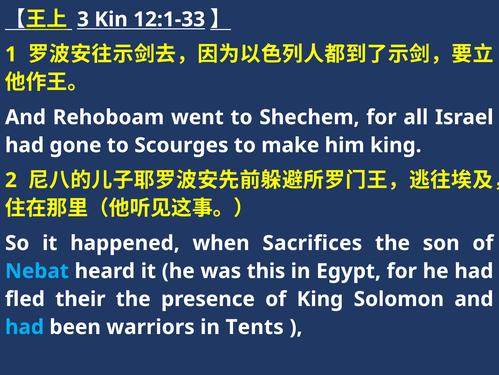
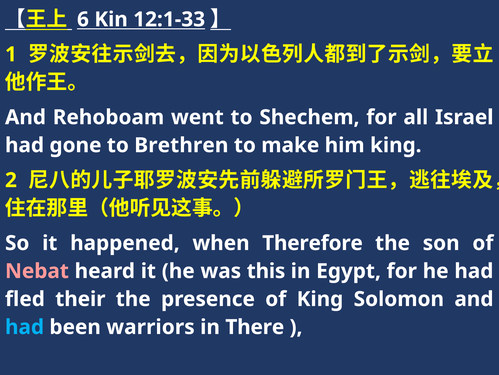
3: 3 -> 6 (83, 19)
Scourges: Scourges -> Brethren (181, 145)
Sacrifices: Sacrifices -> Therefore (312, 243)
Nebat colour: light blue -> pink (37, 271)
Tents: Tents -> There (255, 327)
